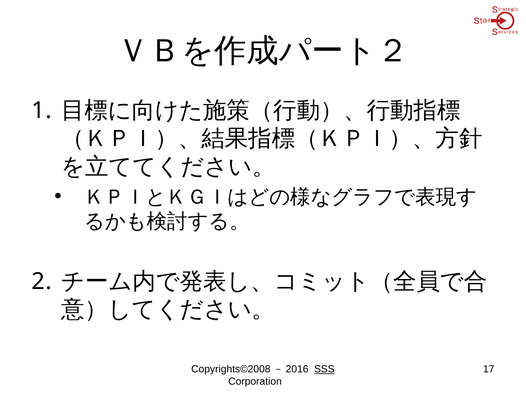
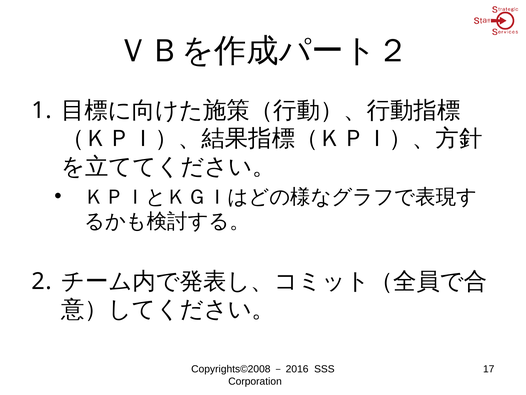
SSS underline: present -> none (324, 369)
